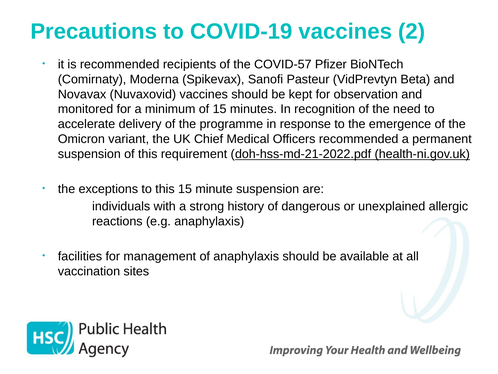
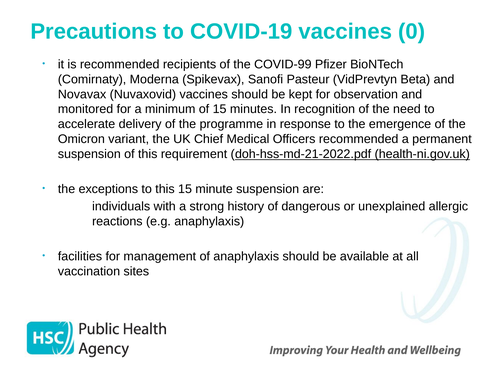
2: 2 -> 0 (412, 31)
COVID-57: COVID-57 -> COVID-99 (283, 64)
